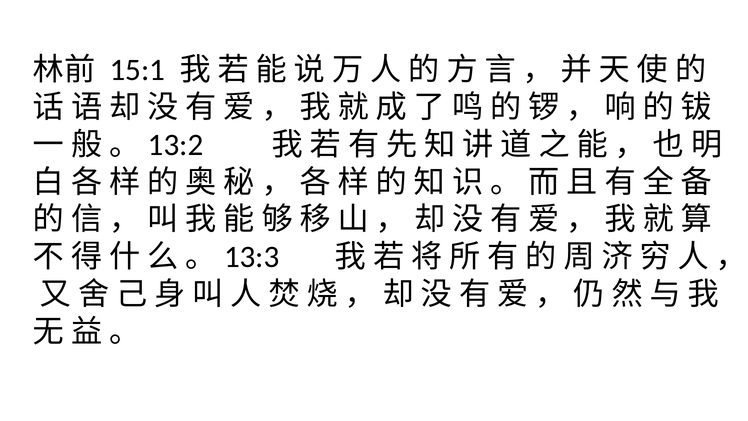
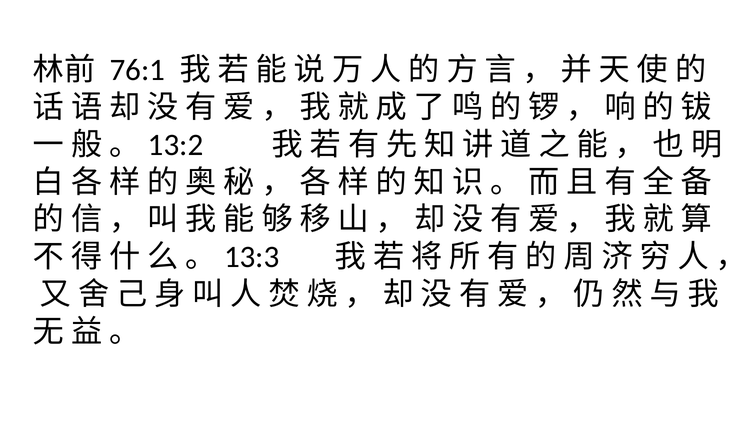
15:1: 15:1 -> 76:1 (137, 70)
